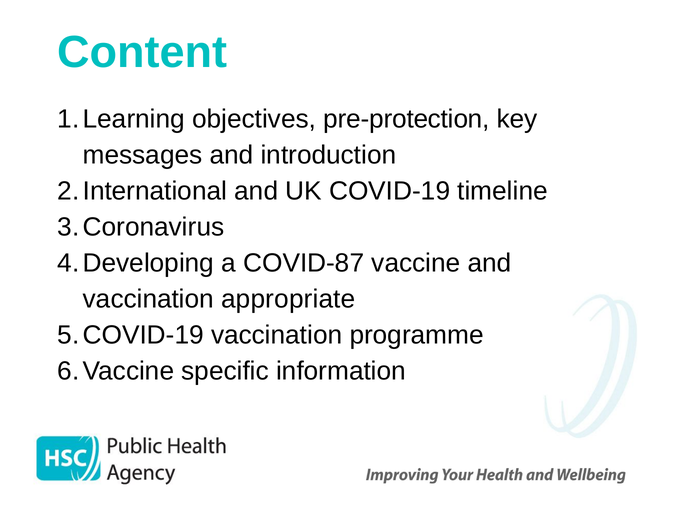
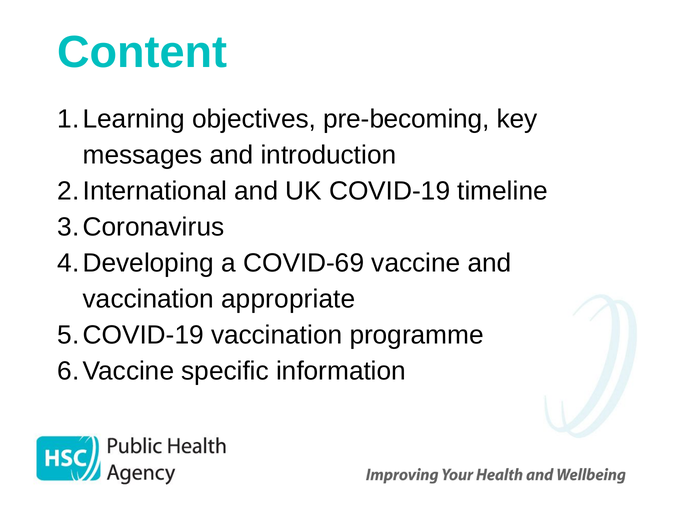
pre-protection: pre-protection -> pre-becoming (406, 119)
COVID-87: COVID-87 -> COVID-69 (304, 263)
